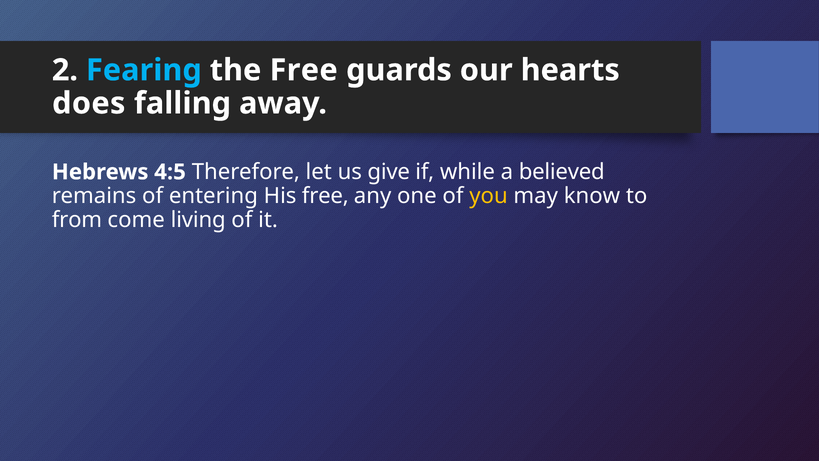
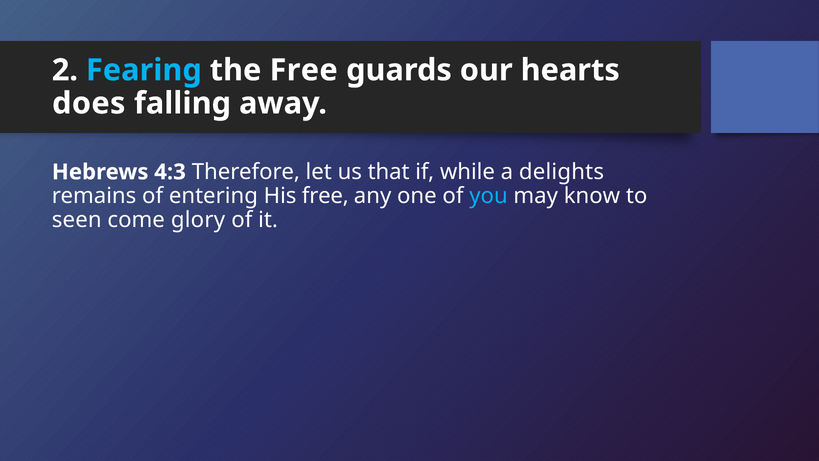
4:5: 4:5 -> 4:3 (170, 172)
give: give -> that (389, 172)
believed: believed -> delights (562, 172)
you colour: yellow -> light blue (489, 196)
from: from -> seen (77, 220)
living: living -> glory (198, 220)
